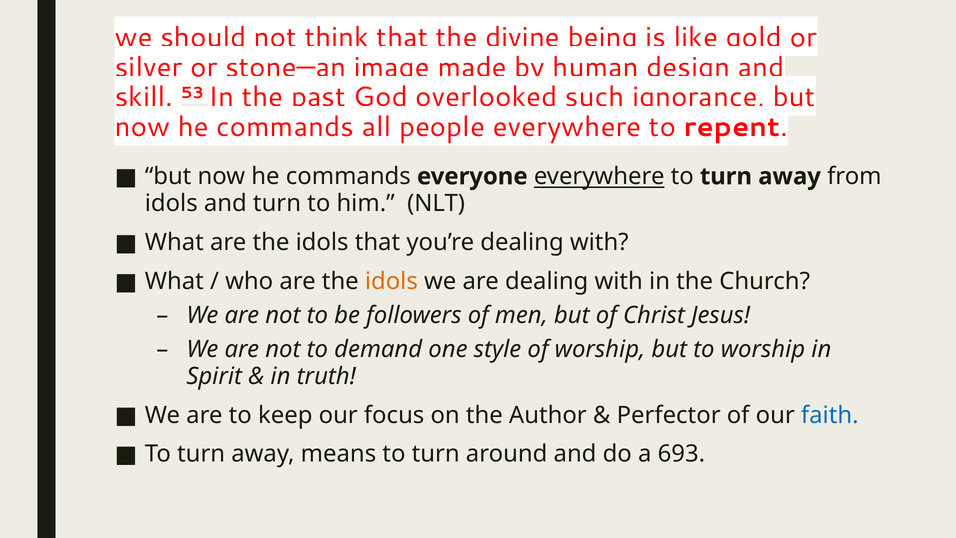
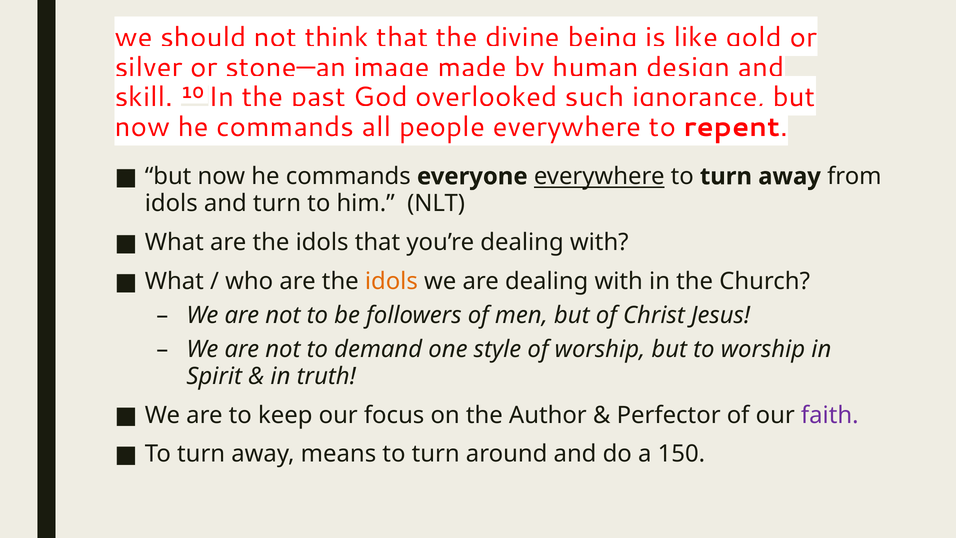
53: 53 -> 10 (192, 93)
faith colour: blue -> purple (830, 415)
693: 693 -> 150 (681, 454)
